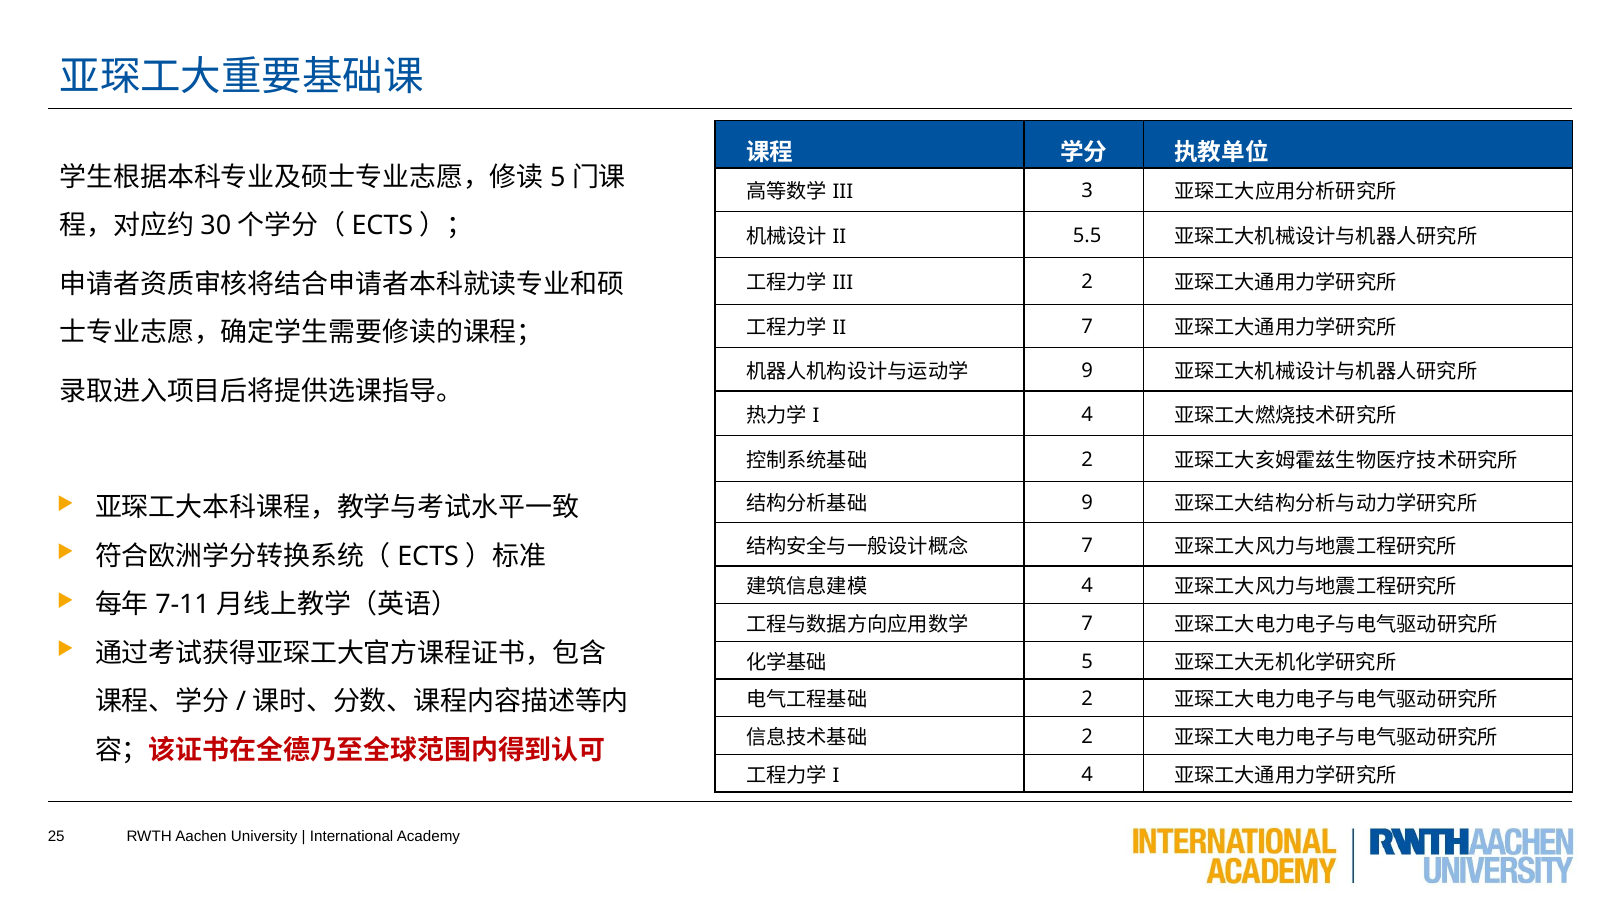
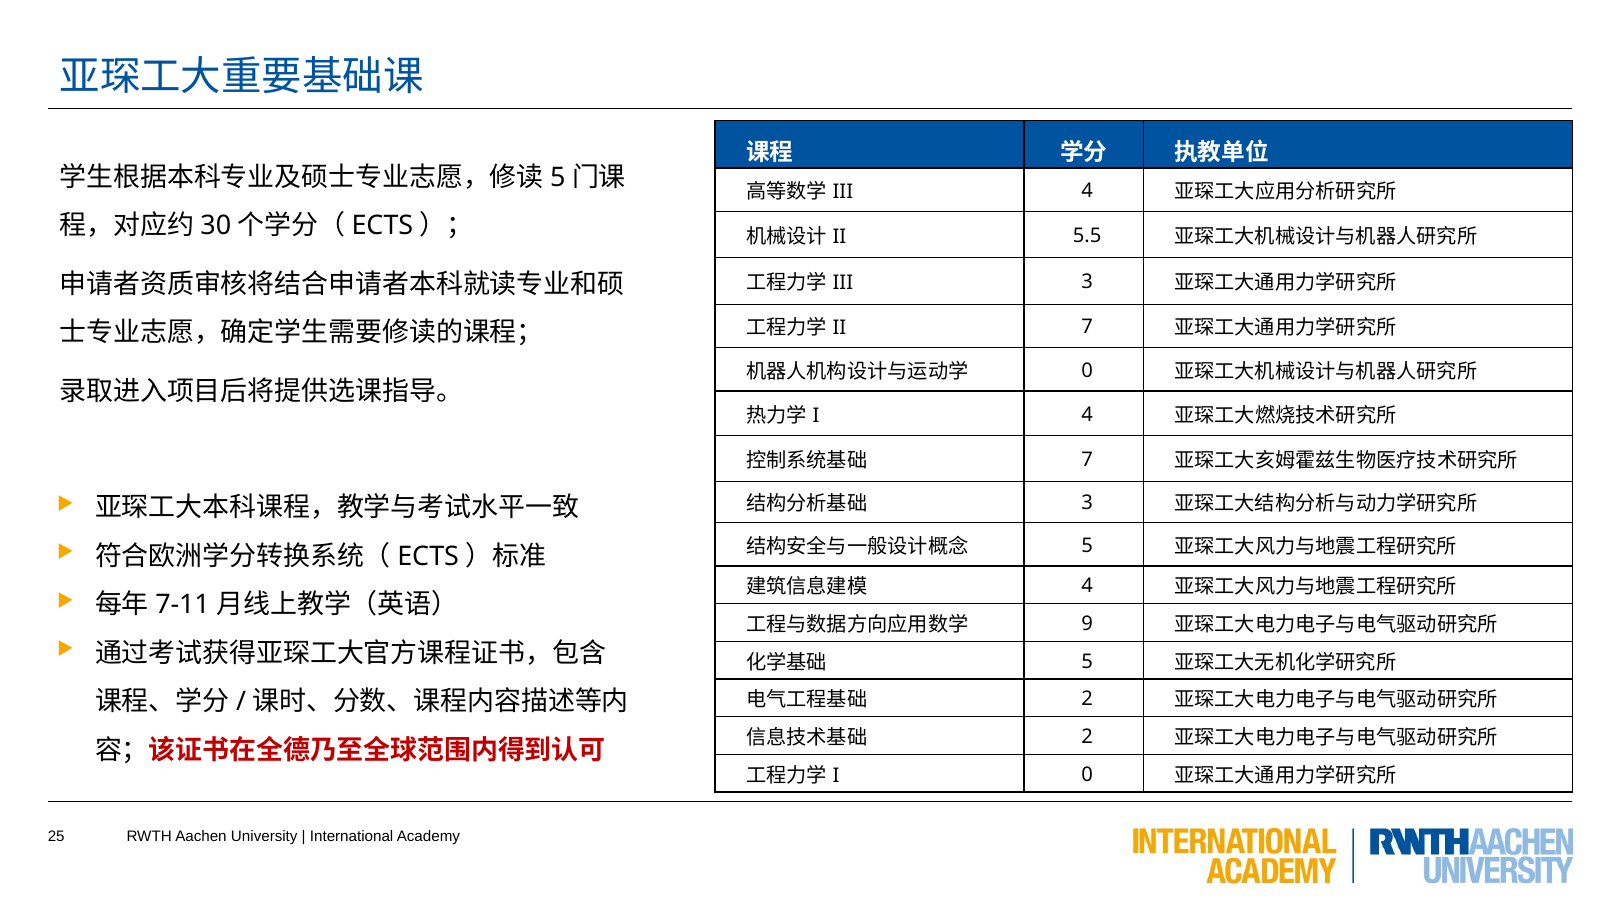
3: 3 -> 4 (1087, 191)
2: 2 -> 3 (1087, 282)
9: 9 -> 0 (1087, 371)
2: 2 -> 7 (1087, 460)
9: 9 -> 3 (1087, 503)
7: 7 -> 5 (1087, 546)
7: 7 -> 9 (1087, 624)
4: 4 -> 0 (1087, 775)
